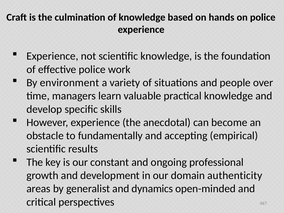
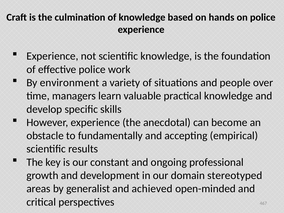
authenticity: authenticity -> stereotyped (235, 175)
dynamics: dynamics -> achieved (152, 189)
